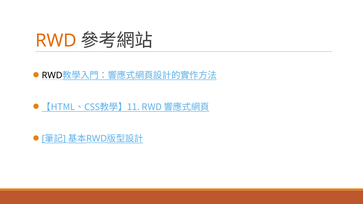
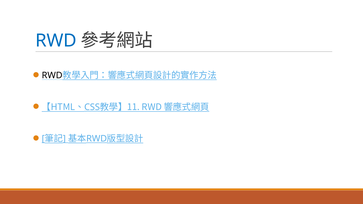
RWD colour: orange -> blue (56, 41)
